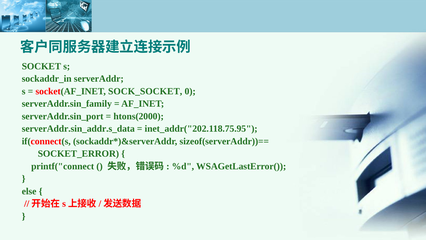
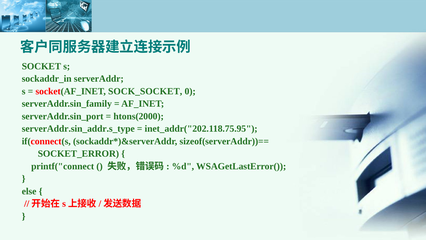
serverAddr.sin_addr.s_data: serverAddr.sin_addr.s_data -> serverAddr.sin_addr.s_type (78, 129)
